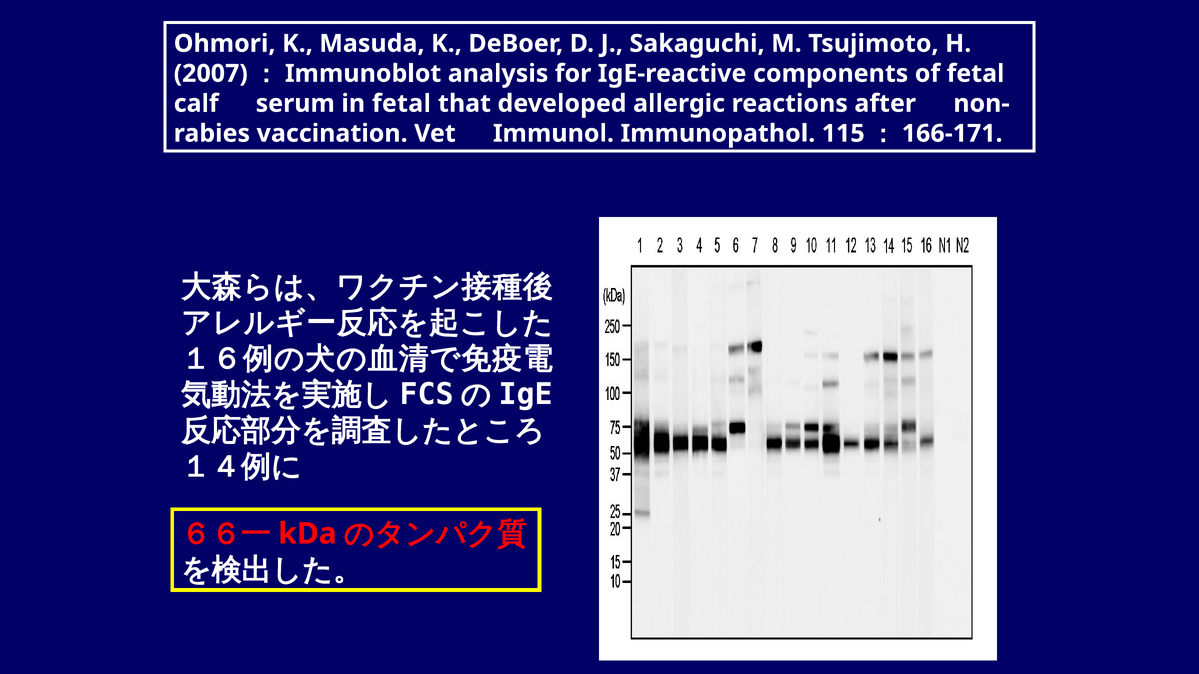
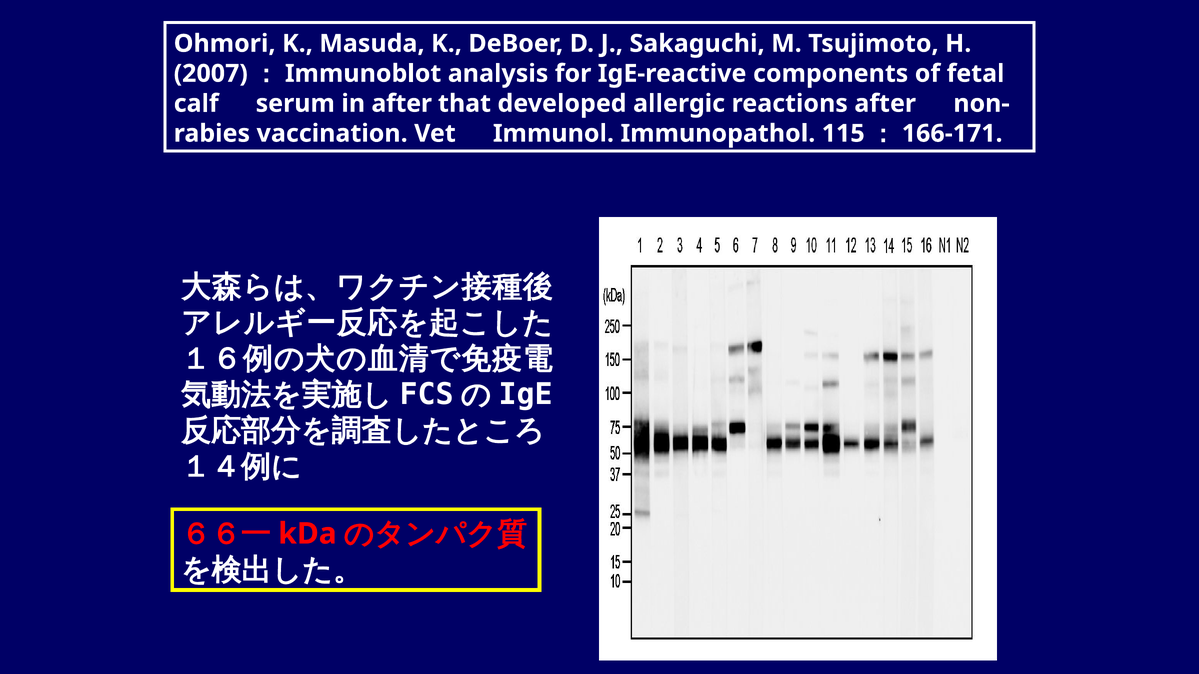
in fetal: fetal -> after (402, 104)
